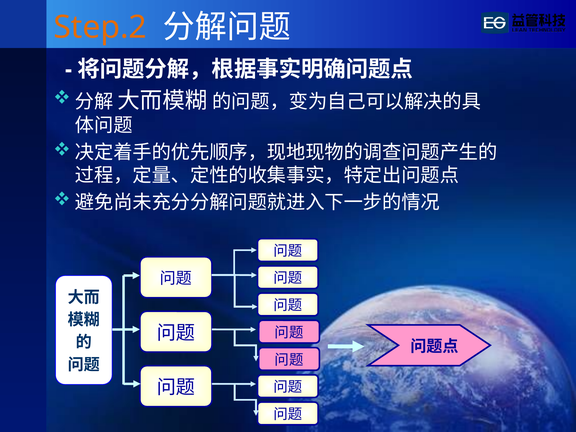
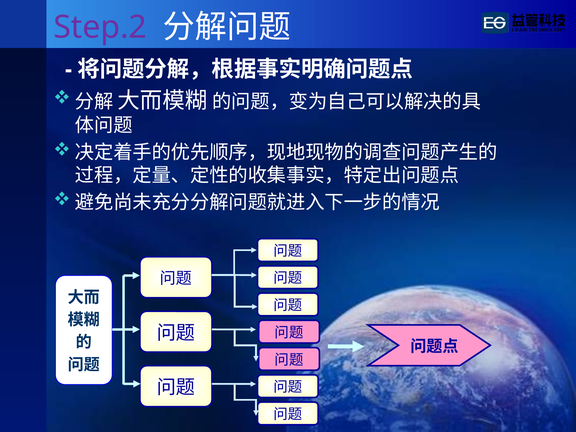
Step.2 colour: orange -> purple (100, 27)
